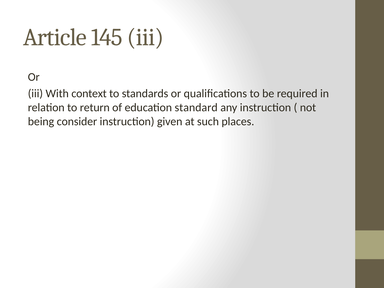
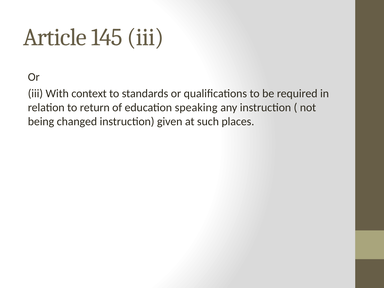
standard: standard -> speaking (196, 107)
consider: consider -> changed (77, 122)
